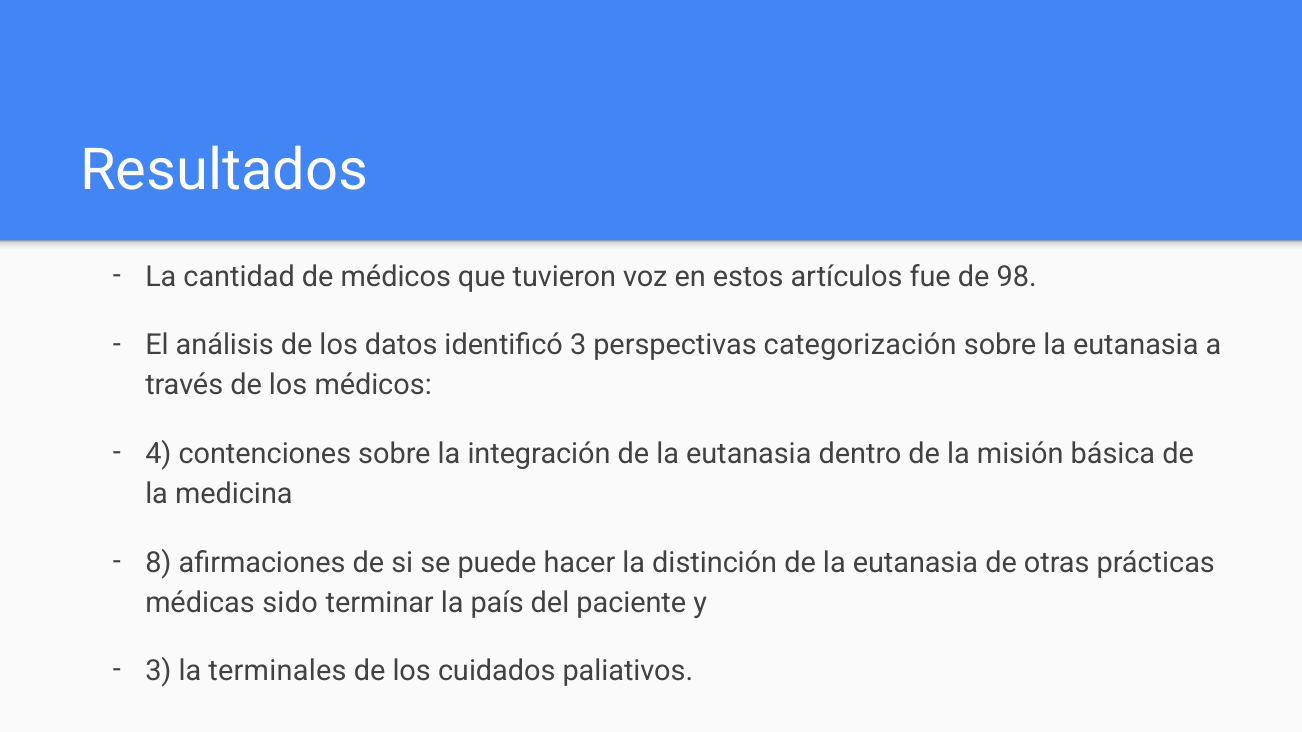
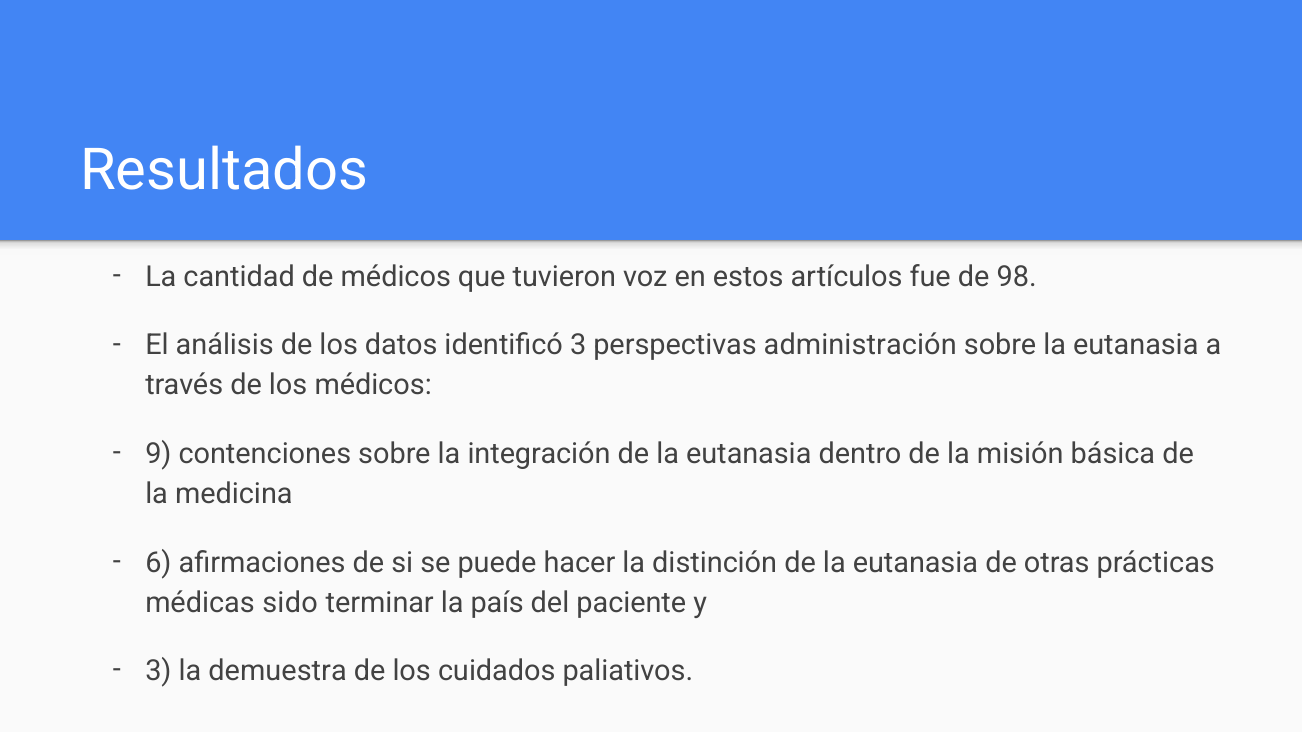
categorización: categorización -> administración (860, 346)
4: 4 -> 9 (158, 454)
8: 8 -> 6 (158, 563)
terminales: terminales -> demuestra (278, 672)
